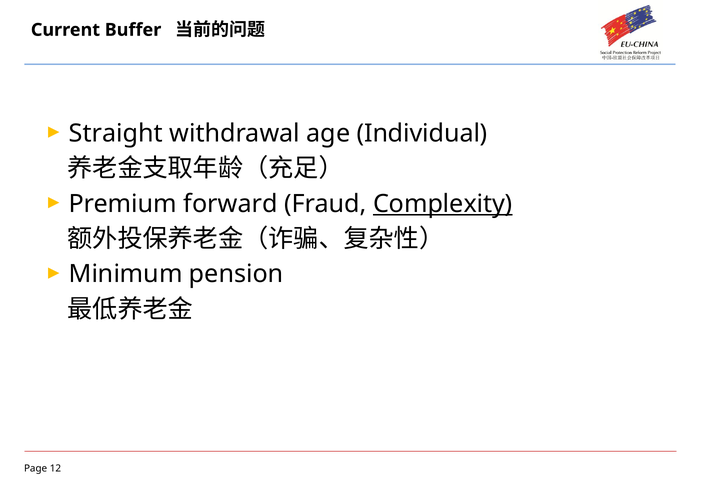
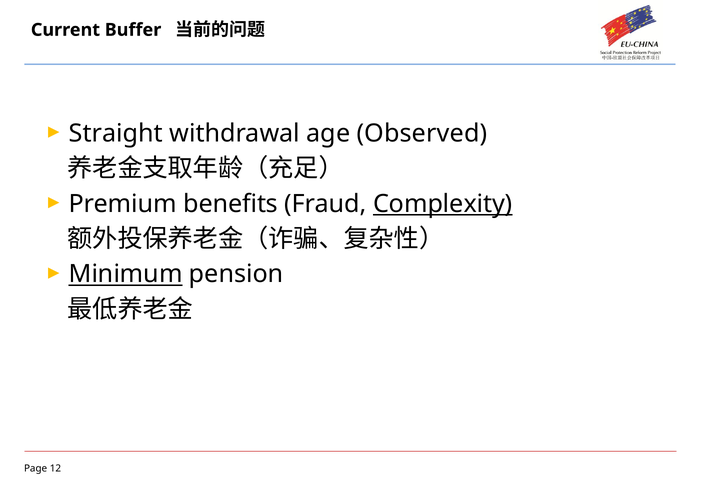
Individual: Individual -> Observed (422, 133)
forward: forward -> benefits (231, 204)
Minimum underline: none -> present (126, 274)
